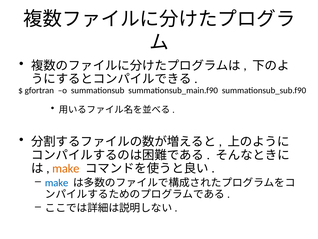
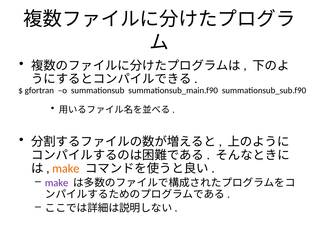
make colour: blue -> purple (57, 183)
